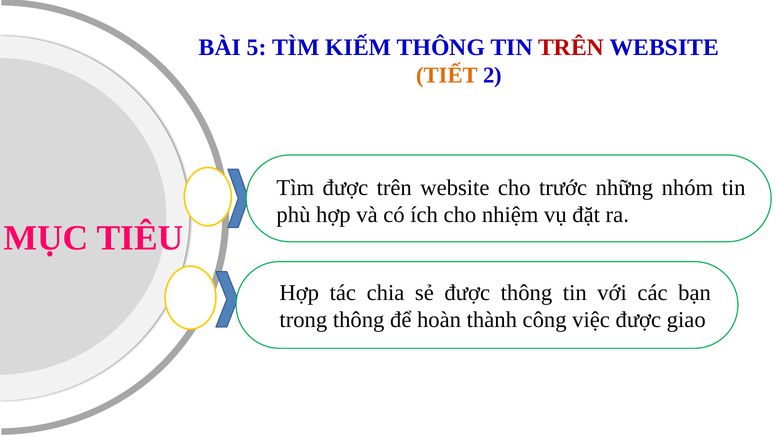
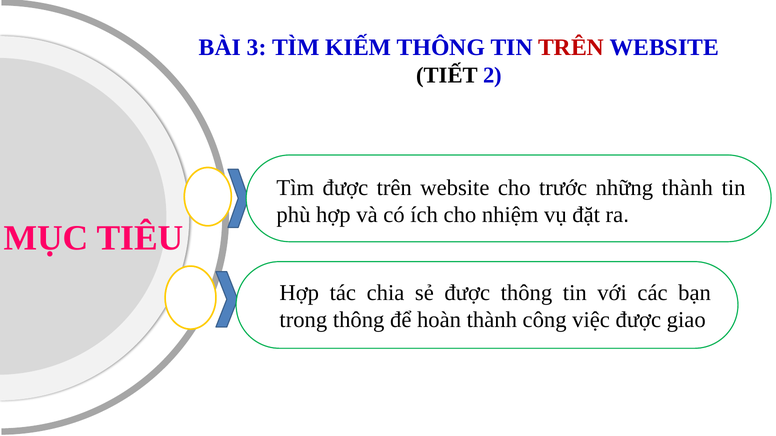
5: 5 -> 3 (257, 47)
TIẾT colour: orange -> black (447, 75)
những nhóm: nhóm -> thành (687, 188)
